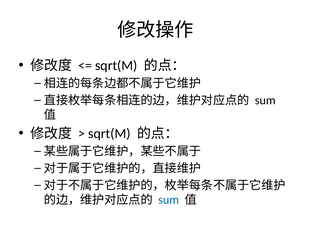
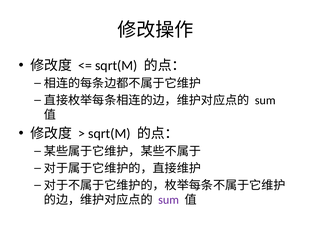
sum colour: blue -> purple (169, 199)
